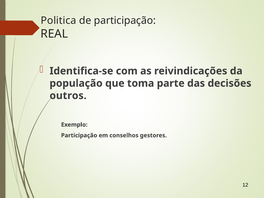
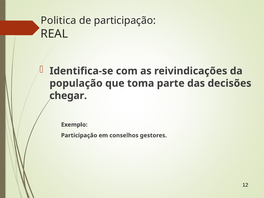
outros: outros -> chegar (68, 96)
